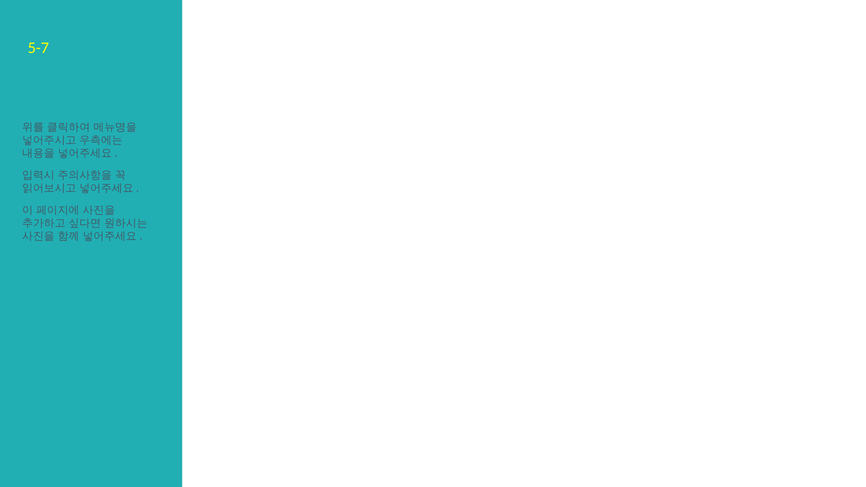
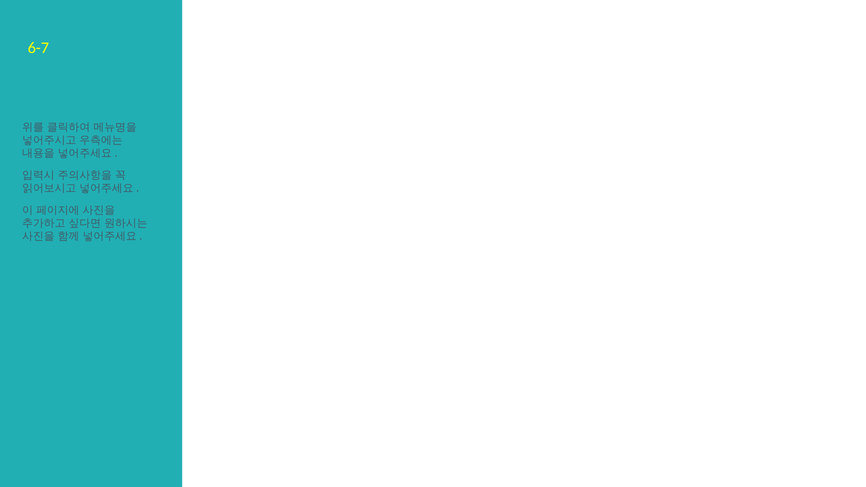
5-7: 5-7 -> 6-7 (38, 48)
